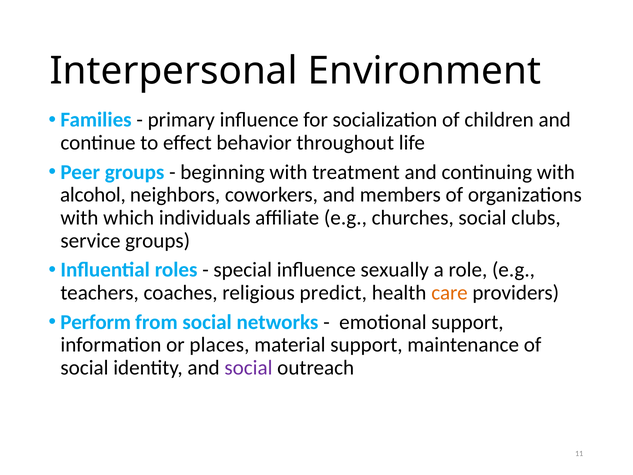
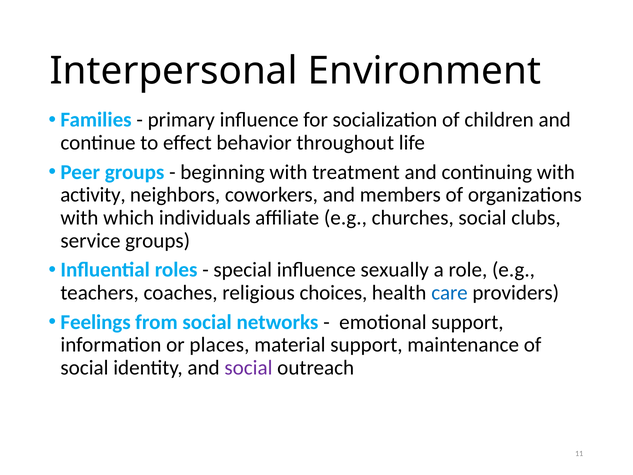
alcohol: alcohol -> activity (93, 195)
predict: predict -> choices (333, 293)
care colour: orange -> blue (450, 293)
Perform: Perform -> Feelings (96, 322)
